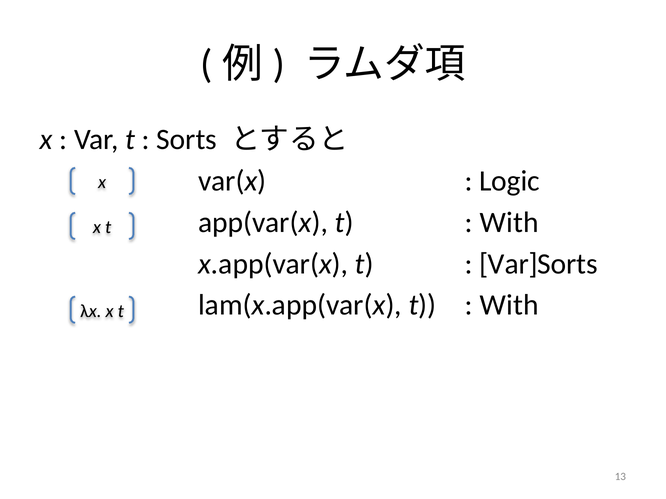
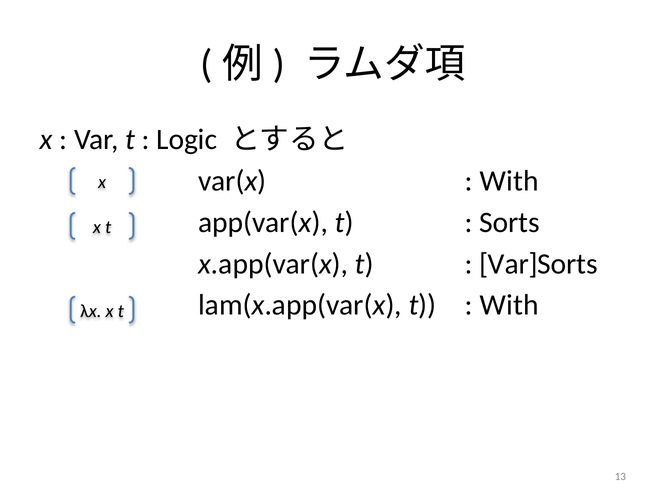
Sorts: Sorts -> Logic (187, 140)
Logic: Logic -> With (509, 181)
With: With -> Sorts (509, 223)
